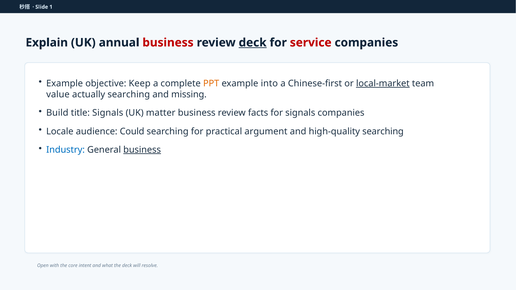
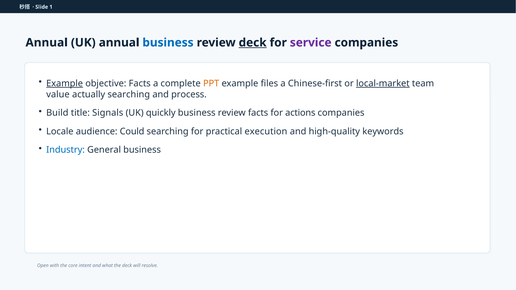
Explain: Explain -> Annual (47, 43)
business colour: red -> blue (168, 43)
service colour: red -> purple (311, 43)
Example underline: none -> present (65, 84)
objective Keep: Keep -> Facts (140, 84)
into: into -> files (269, 84)
missing: missing -> process (189, 94)
matter: matter -> quickly (161, 113)
for signals: signals -> actions (300, 113)
argument: argument -> execution (266, 131)
high-quality searching: searching -> keywords (383, 131)
business underline: present -> none (142, 150)
